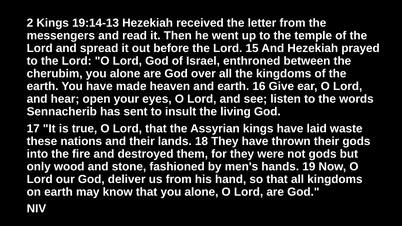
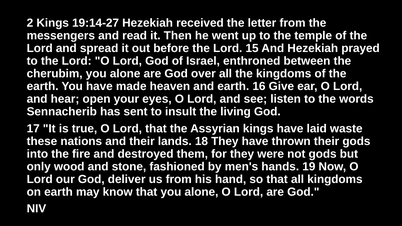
19:14-13: 19:14-13 -> 19:14-27 (96, 23)
